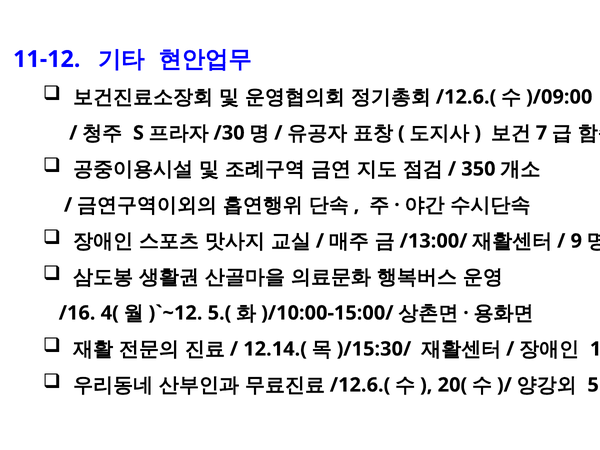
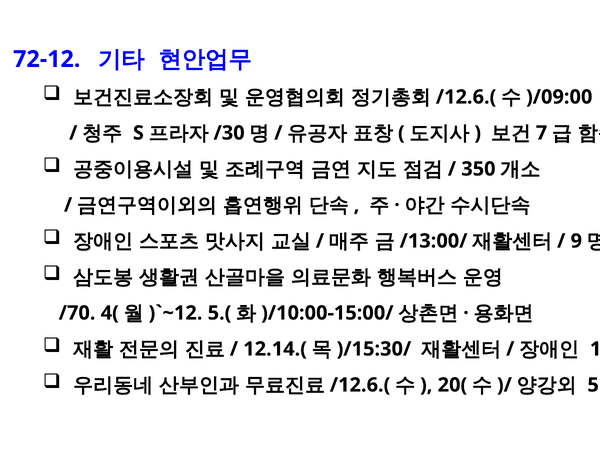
11-12: 11-12 -> 72-12 (47, 59)
/16: /16 -> /70 (77, 313)
